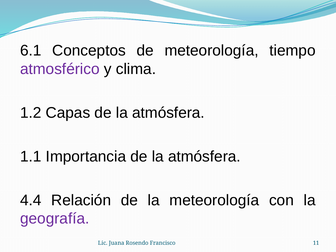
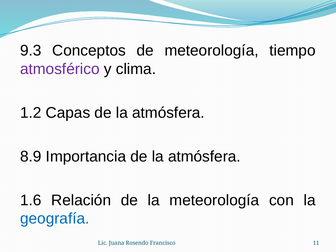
6.1: 6.1 -> 9.3 (31, 51)
1.1: 1.1 -> 8.9 (31, 156)
4.4: 4.4 -> 1.6 (31, 200)
geografía colour: purple -> blue (55, 219)
